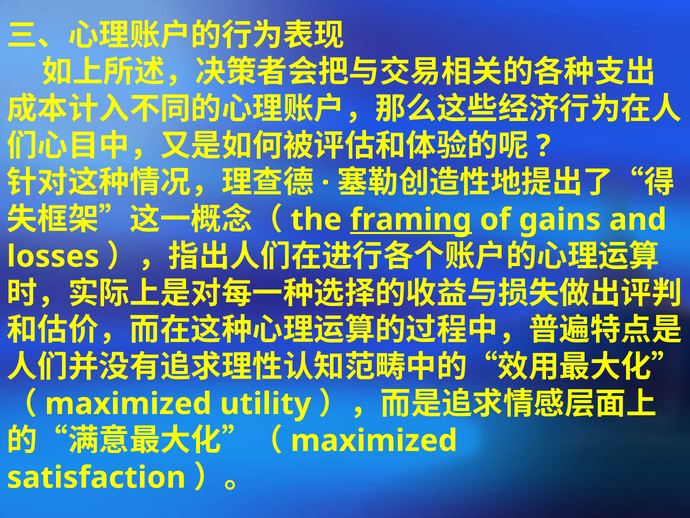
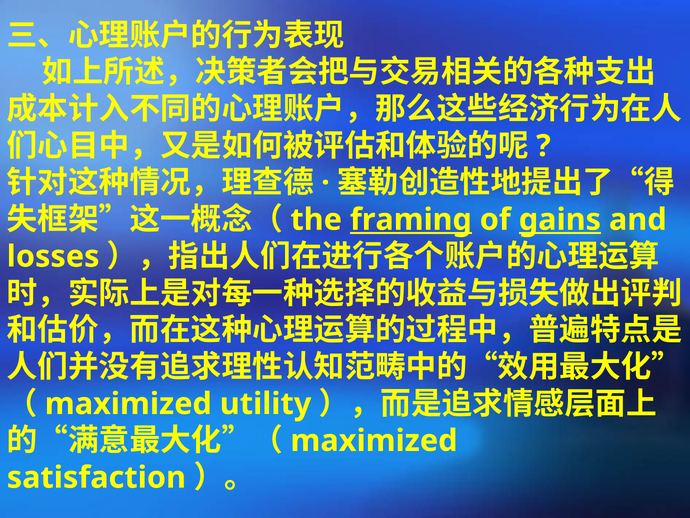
gains underline: none -> present (560, 219)
